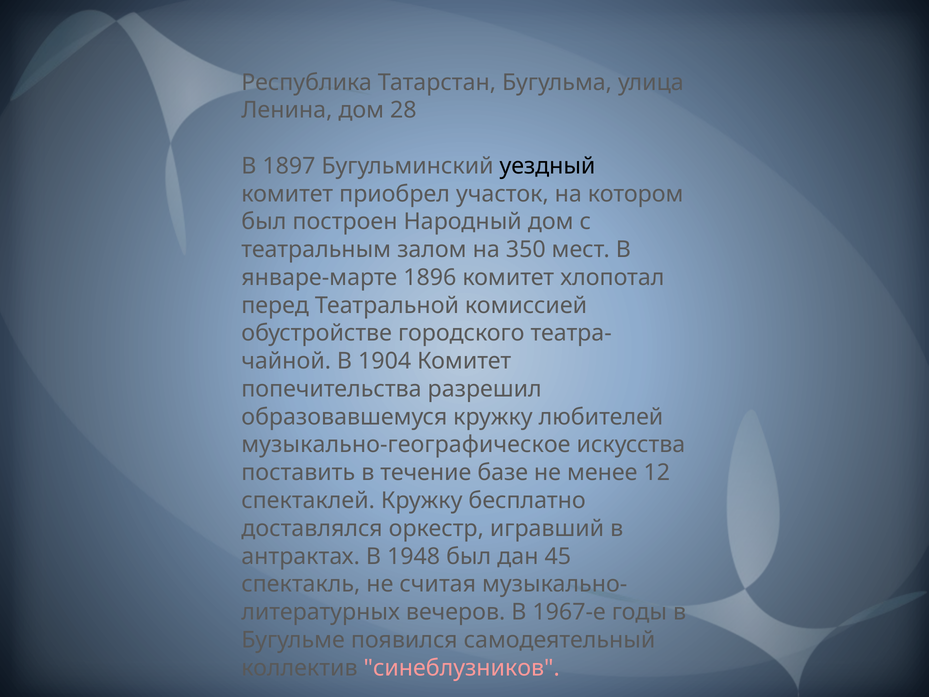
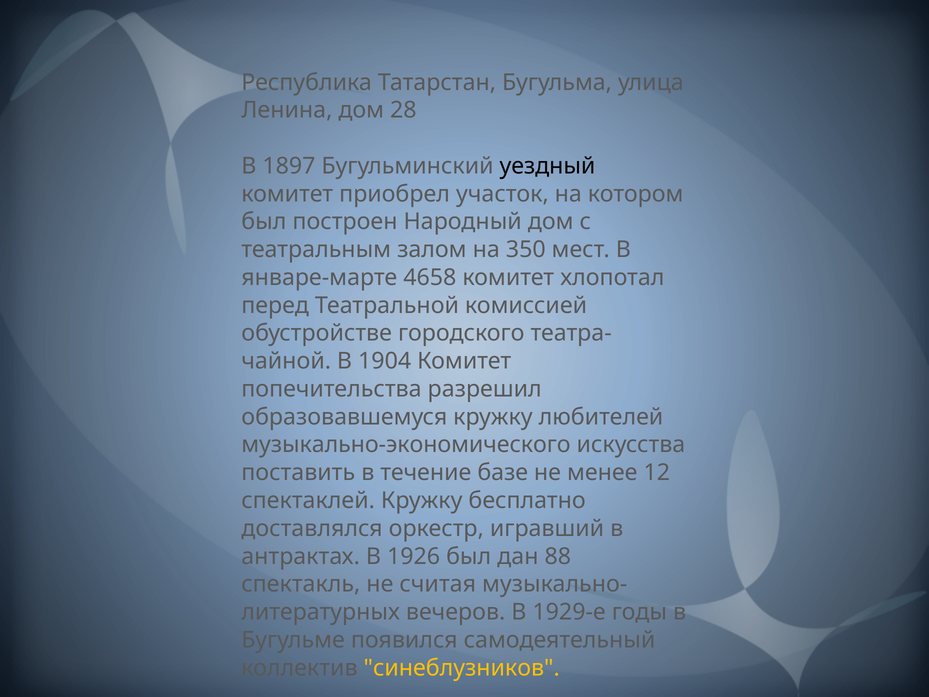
1896: 1896 -> 4658 (430, 277)
музыкально-географическое: музыкально-географическое -> музыкально-экономического (406, 445)
1948: 1948 -> 1926 (414, 556)
45: 45 -> 88 (558, 556)
1967-е: 1967-е -> 1929-е (569, 612)
синеблузников colour: pink -> yellow (462, 668)
